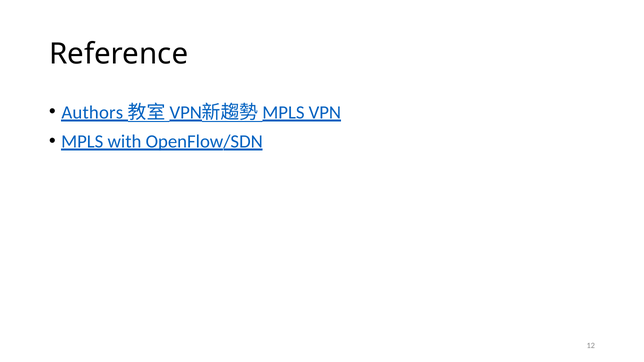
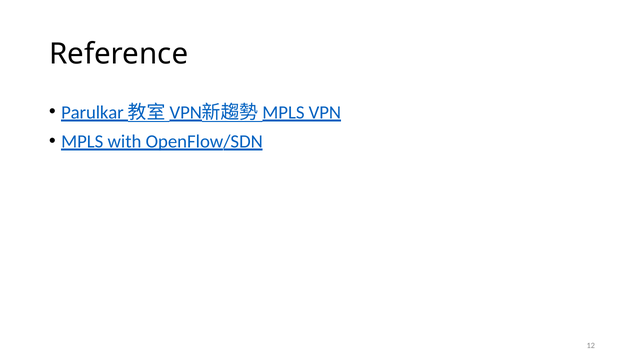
Authors: Authors -> Parulkar (92, 113)
